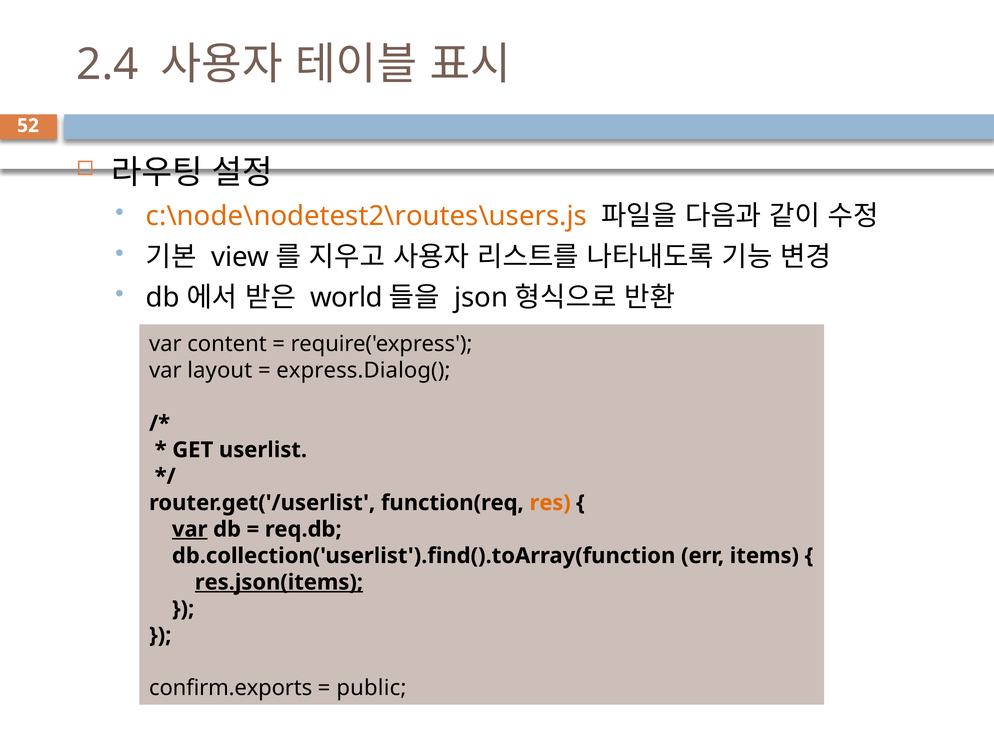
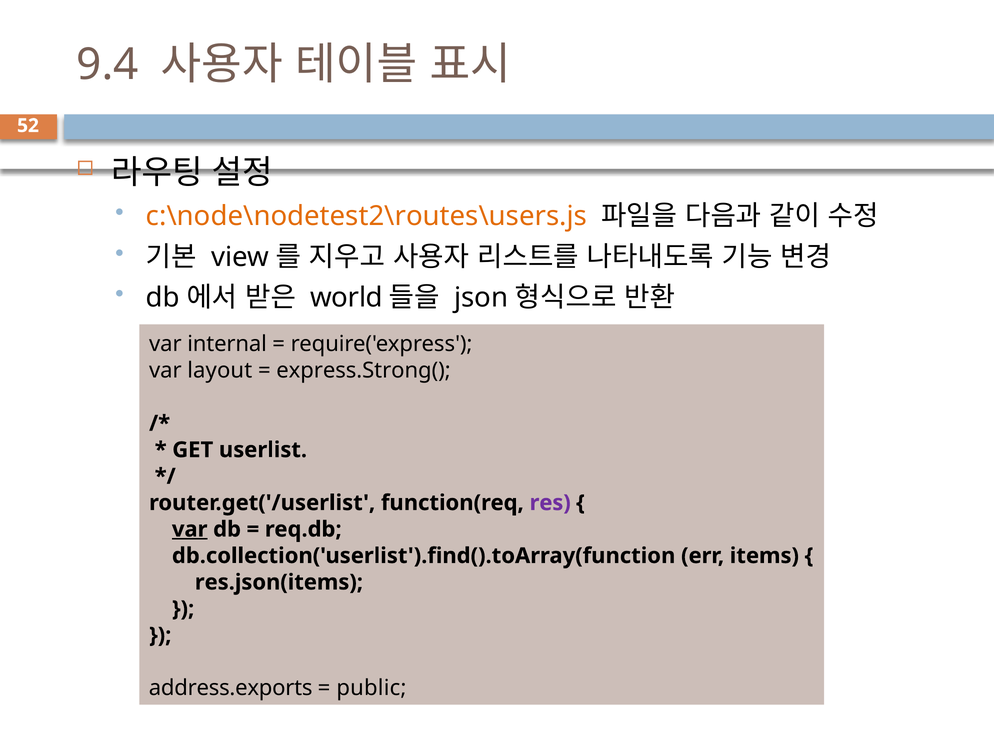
2.4: 2.4 -> 9.4 (108, 65)
content: content -> internal (227, 344)
express.Dialog(: express.Dialog( -> express.Strong( (363, 371)
res colour: orange -> purple (550, 503)
res.json(items underline: present -> none (279, 583)
confirm.exports: confirm.exports -> address.exports (231, 689)
